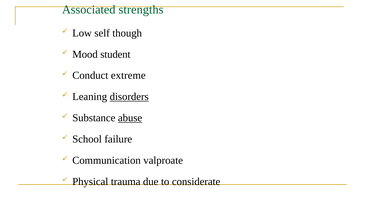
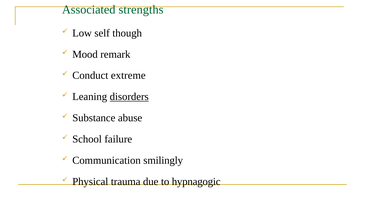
student: student -> remark (115, 54)
abuse underline: present -> none (130, 118)
valproate: valproate -> smilingly (163, 161)
considerate: considerate -> hypnagogic (196, 182)
